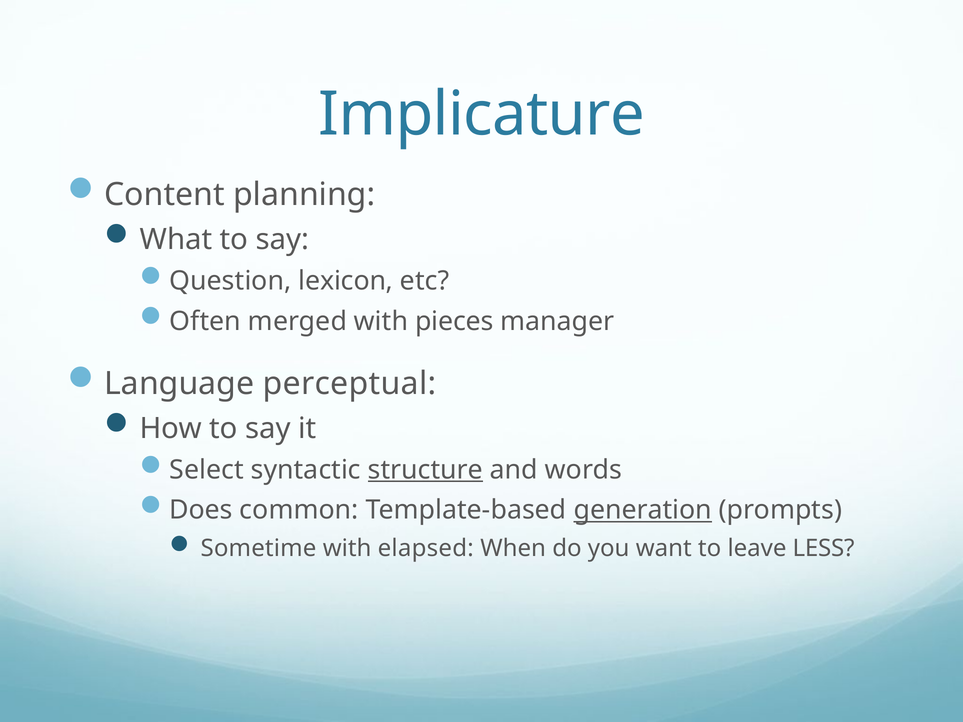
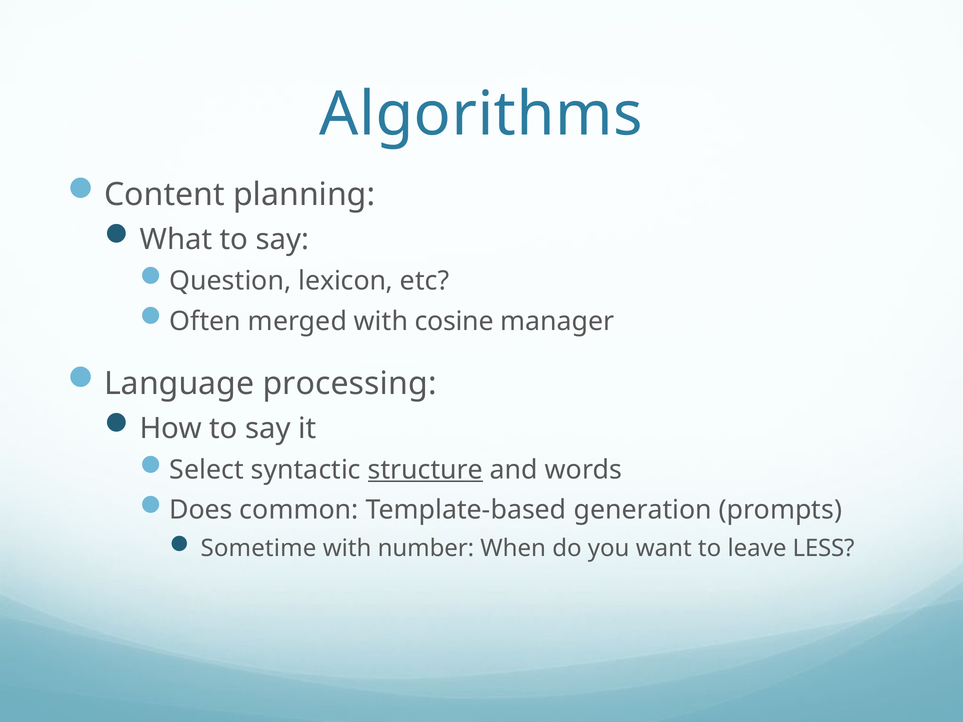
Implicature: Implicature -> Algorithms (481, 115)
pieces: pieces -> cosine (454, 321)
perceptual: perceptual -> processing (350, 384)
generation underline: present -> none (643, 510)
elapsed: elapsed -> number (426, 549)
